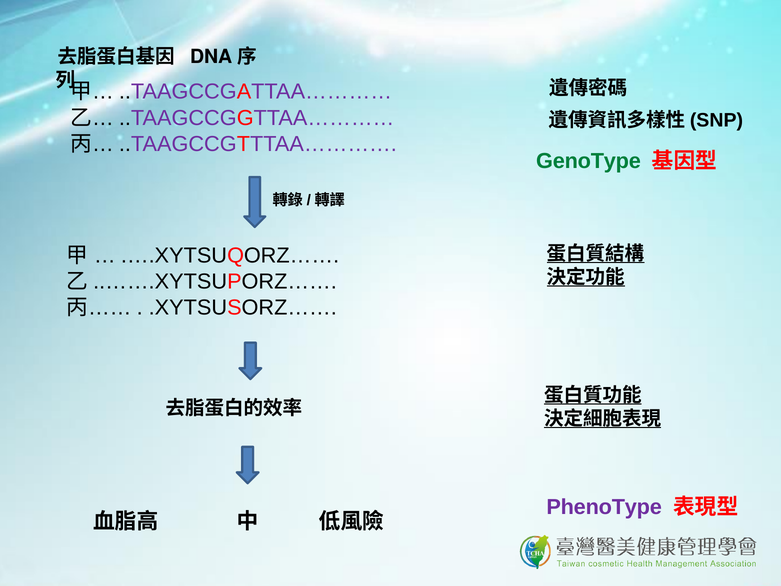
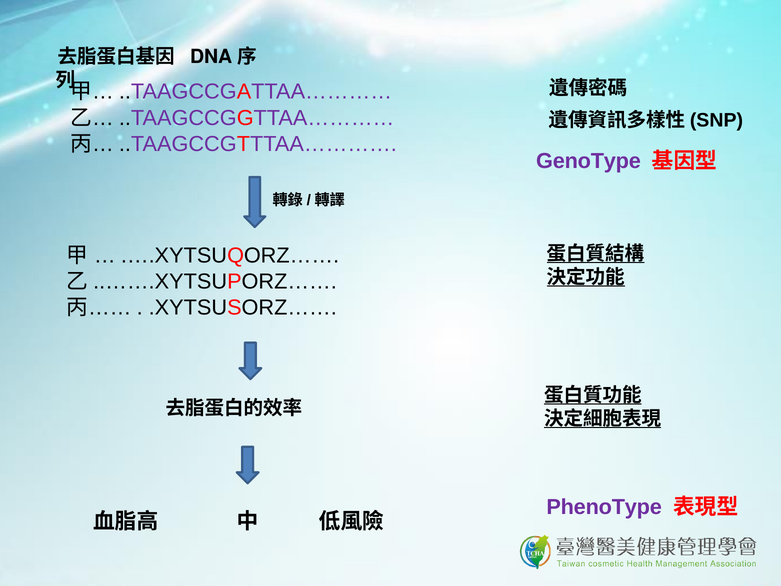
GenoType colour: green -> purple (588, 161)
